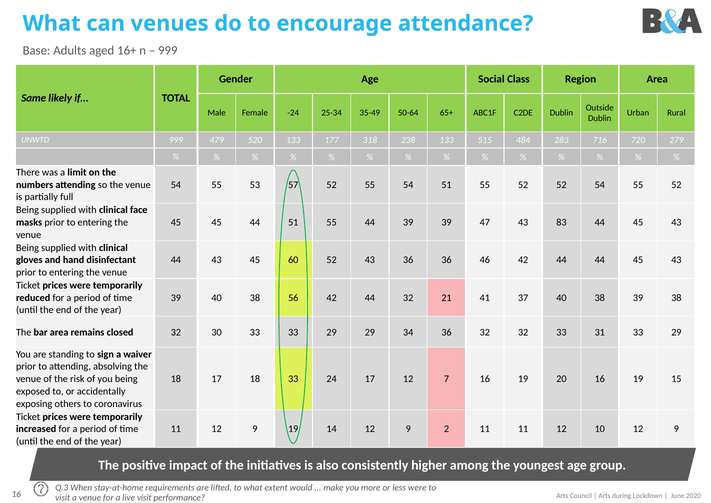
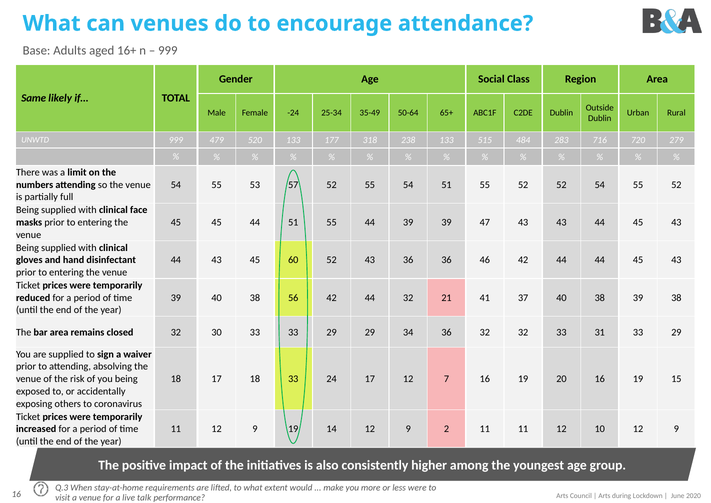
43 83: 83 -> 43 (561, 222)
are standing: standing -> supplied (66, 354)
live visit: visit -> talk (144, 498)
